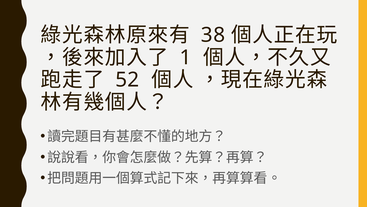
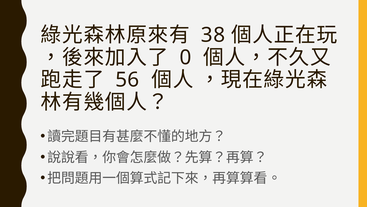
1: 1 -> 0 (185, 57)
52: 52 -> 56 (127, 80)
